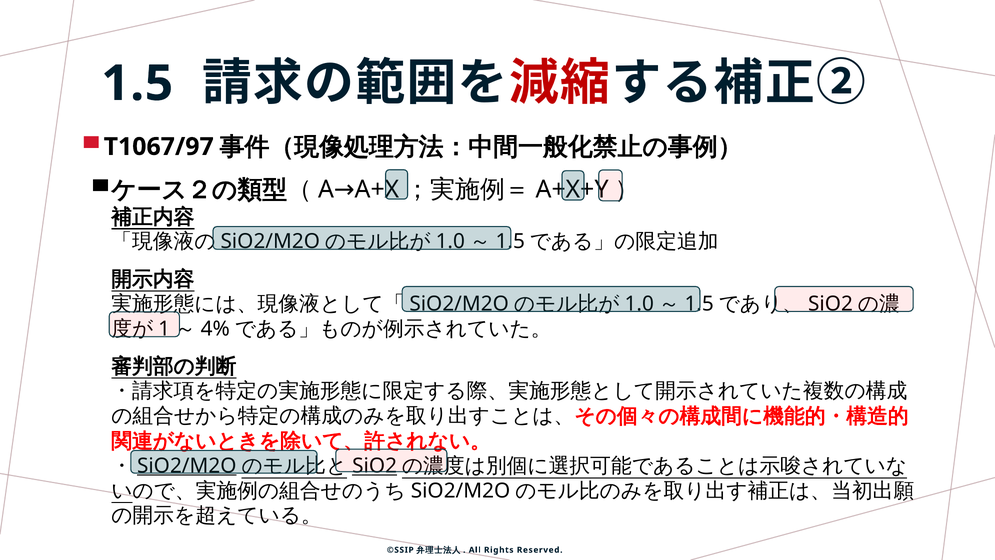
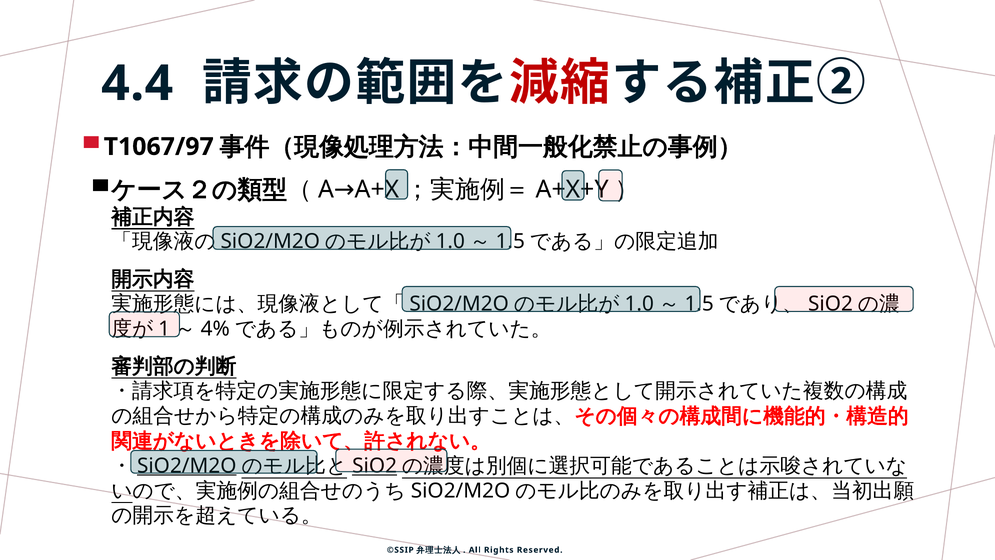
1.5: 1.5 -> 4.4 (137, 84)
